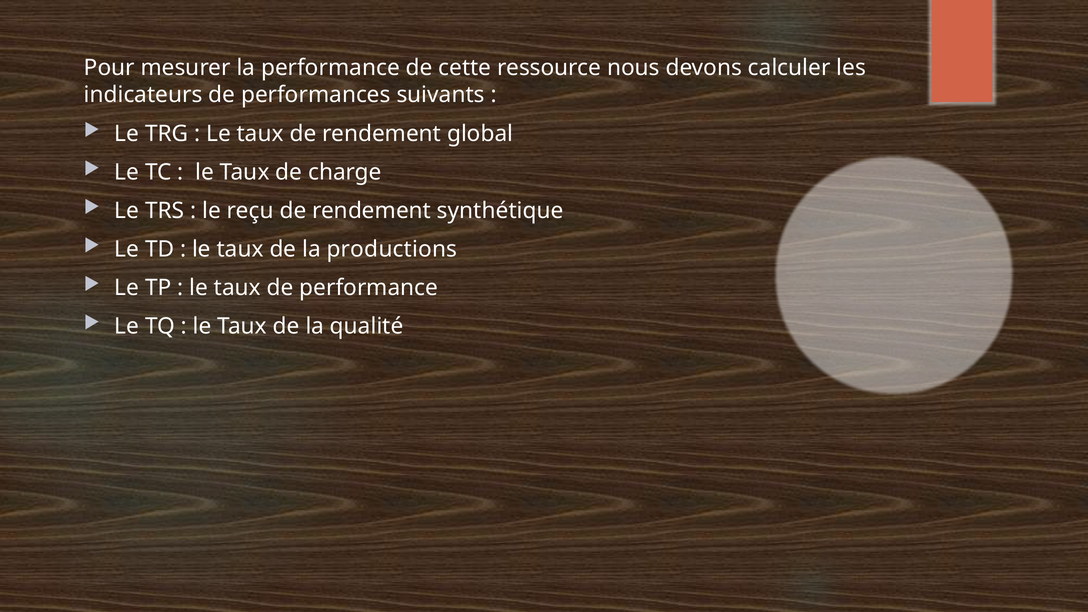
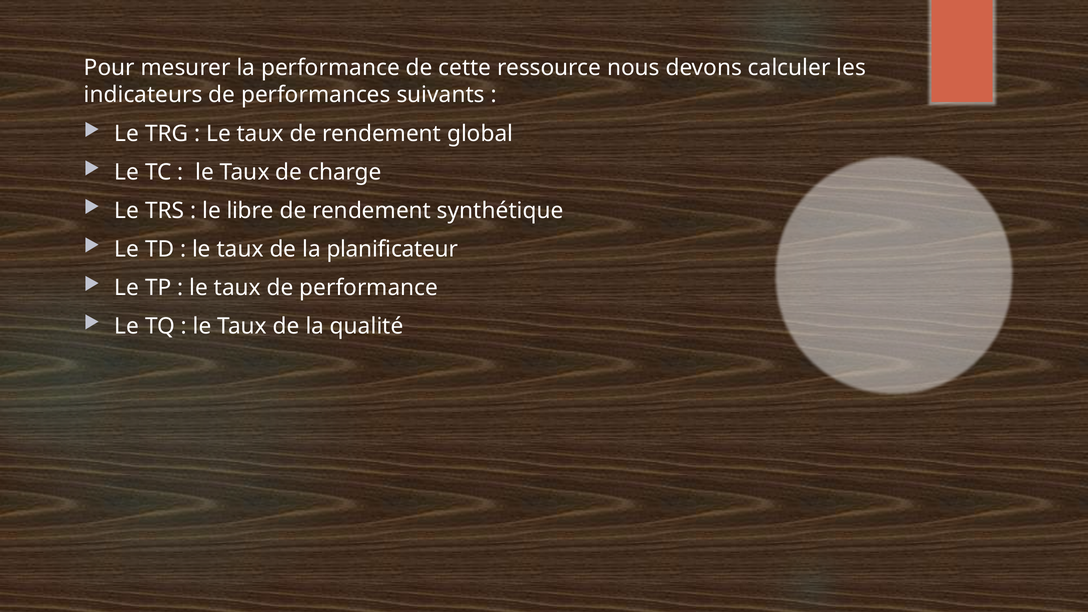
reçu: reçu -> libre (250, 211)
productions: productions -> planificateur (392, 249)
